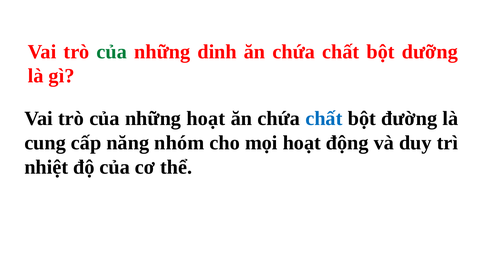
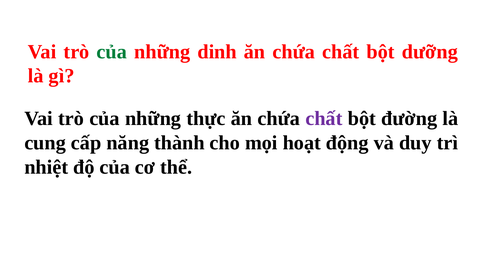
những hoạt: hoạt -> thực (206, 119)
chất colour: blue -> purple (324, 119)
nhóm: nhóm -> thành (179, 143)
